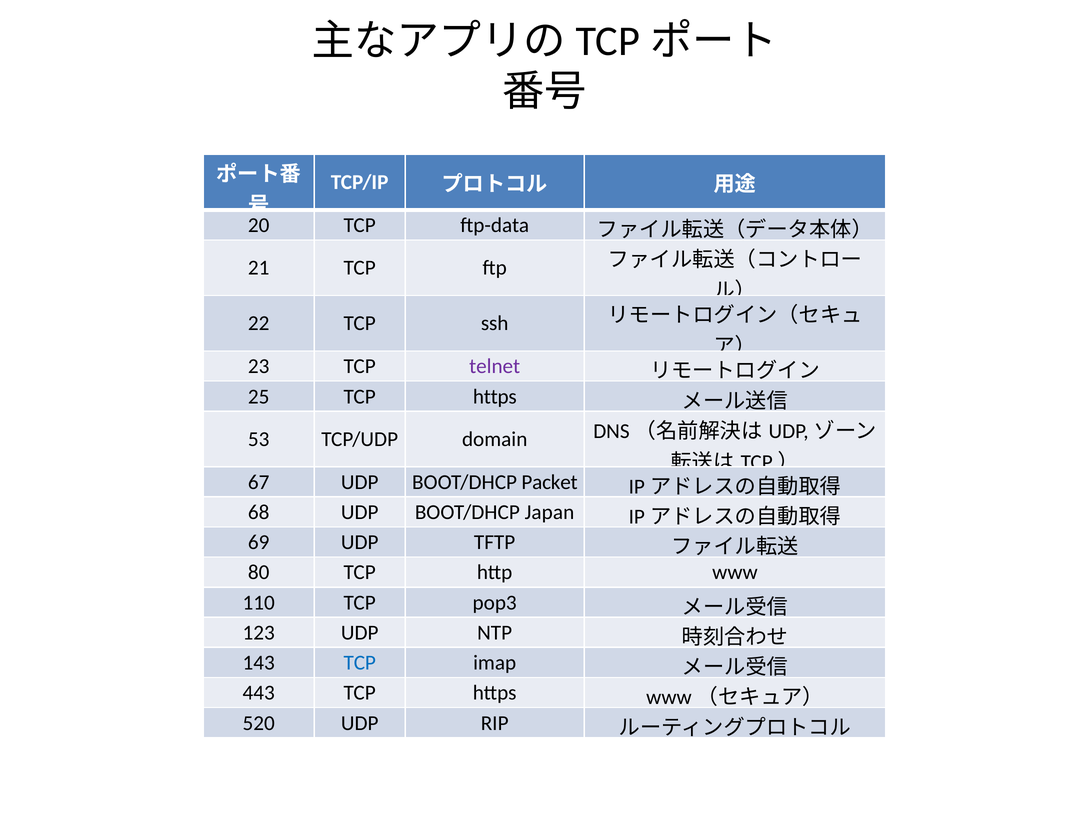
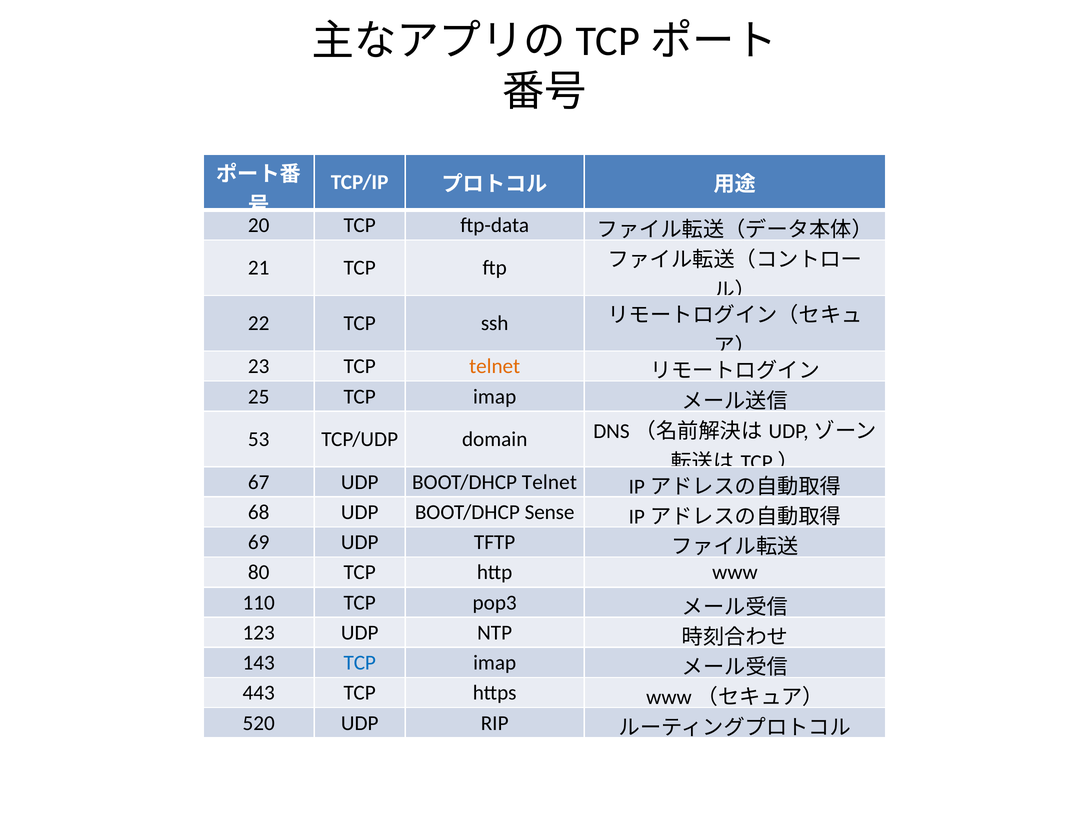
telnet colour: purple -> orange (495, 366)
25 TCP https: https -> imap (495, 396)
BOOT/DHCP Packet: Packet -> Telnet (549, 482)
Japan: Japan -> Sense (550, 512)
